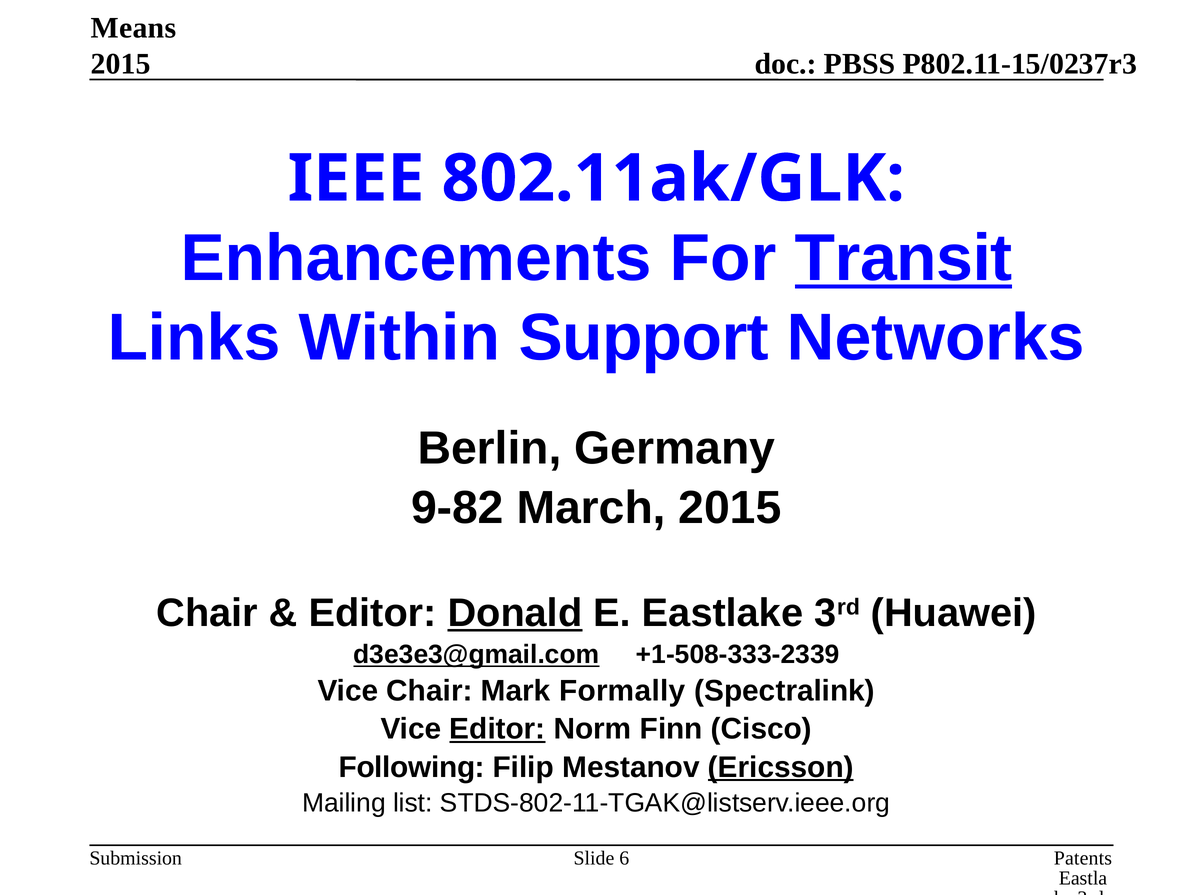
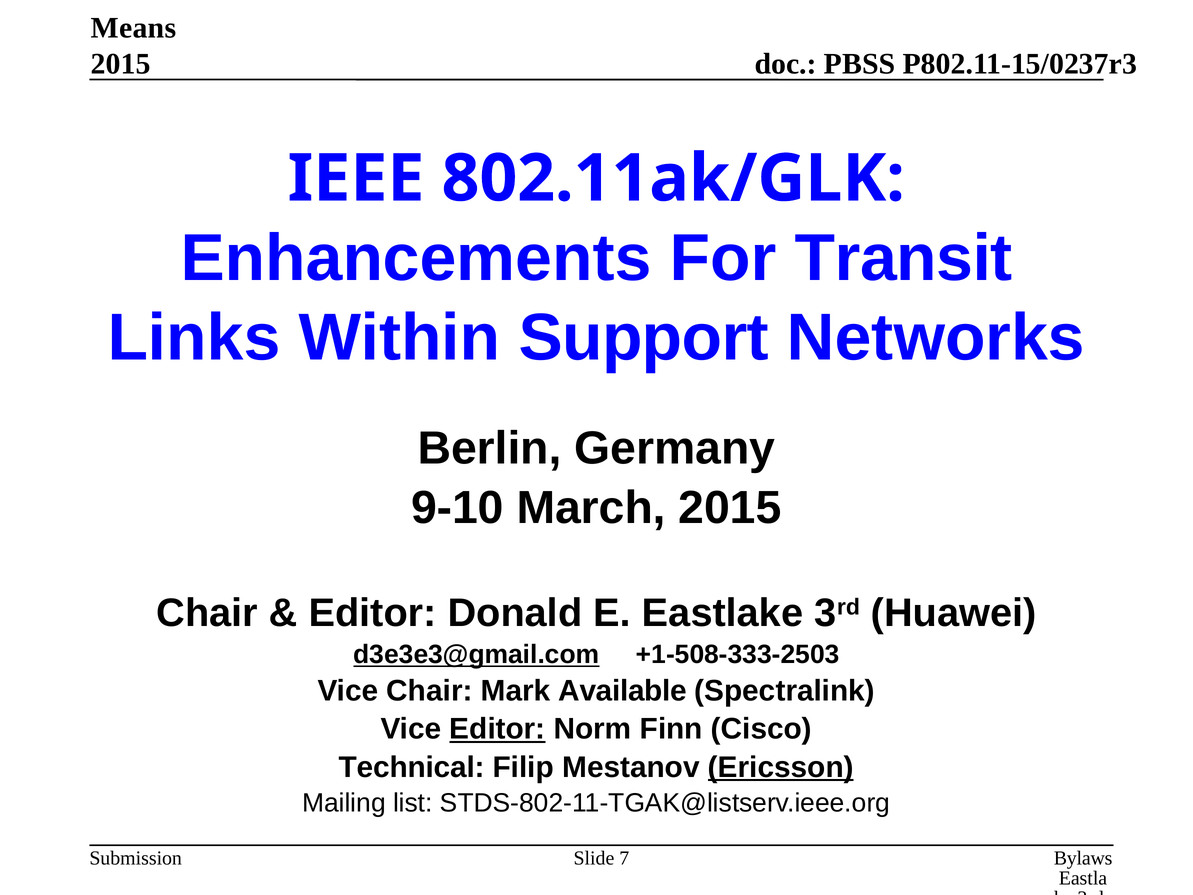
Transit underline: present -> none (904, 258)
9-82: 9-82 -> 9-10 (457, 508)
Donald underline: present -> none (515, 613)
+1-508-333-2339: +1-508-333-2339 -> +1-508-333-2503 (738, 654)
Formally: Formally -> Available (623, 691)
Following: Following -> Technical (412, 767)
Patents: Patents -> Bylaws (1083, 858)
6: 6 -> 7 (624, 858)
